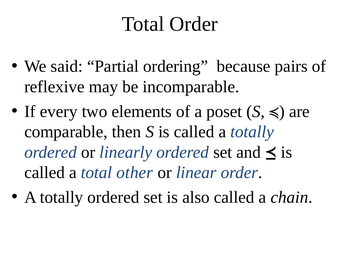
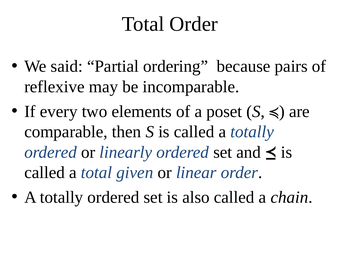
other: other -> given (135, 173)
